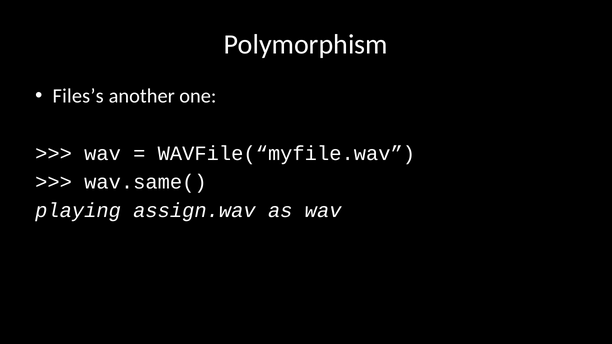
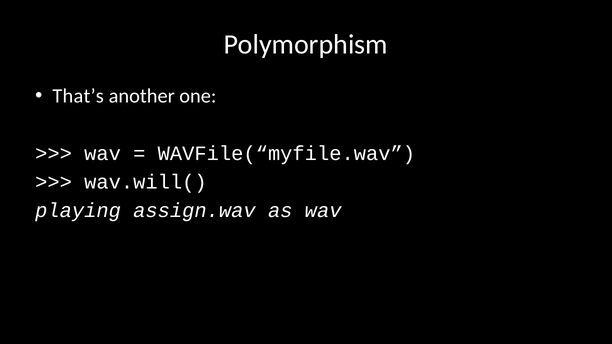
Files’s: Files’s -> That’s (78, 96)
wav.same(: wav.same( -> wav.will( (145, 182)
